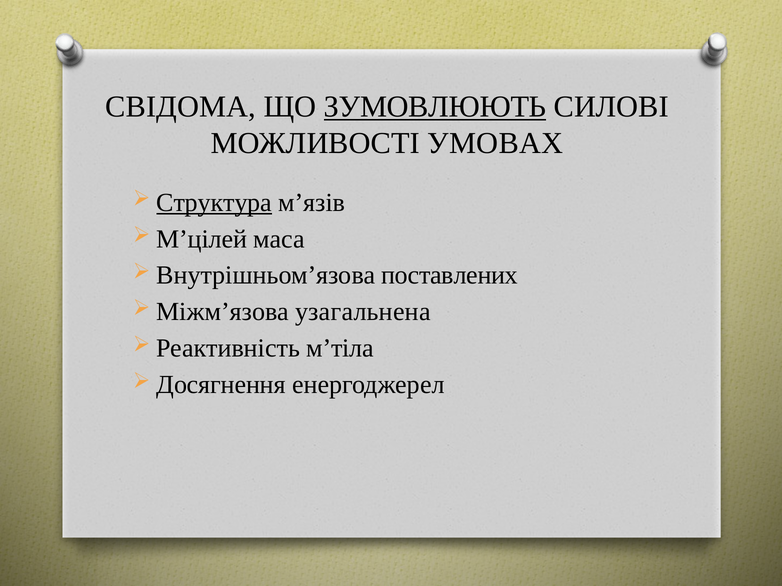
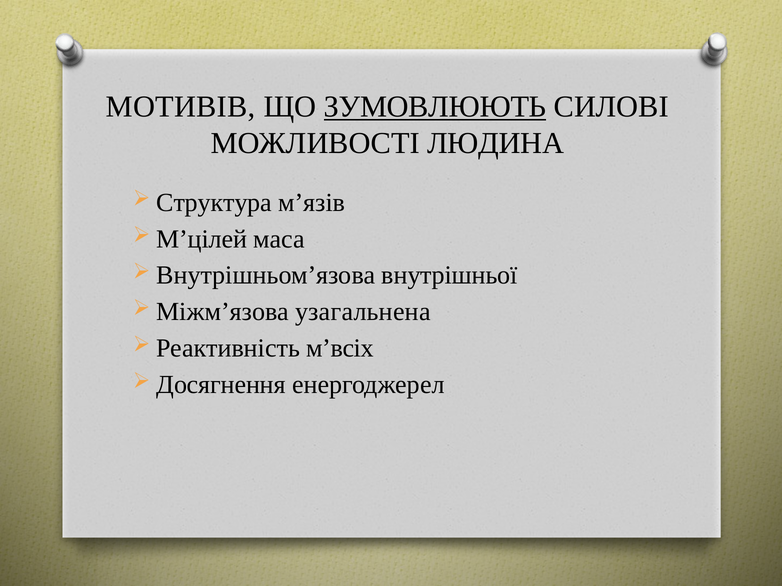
СВІДОМА: СВІДОМА -> МОТИВІВ (181, 107)
УМОВАХ: УМОВАХ -> ЛЮДИНА (496, 143)
Структура underline: present -> none (214, 203)
поставлених: поставлених -> внутрішньої (450, 276)
м’тіла: м’тіла -> м’всіх (340, 349)
